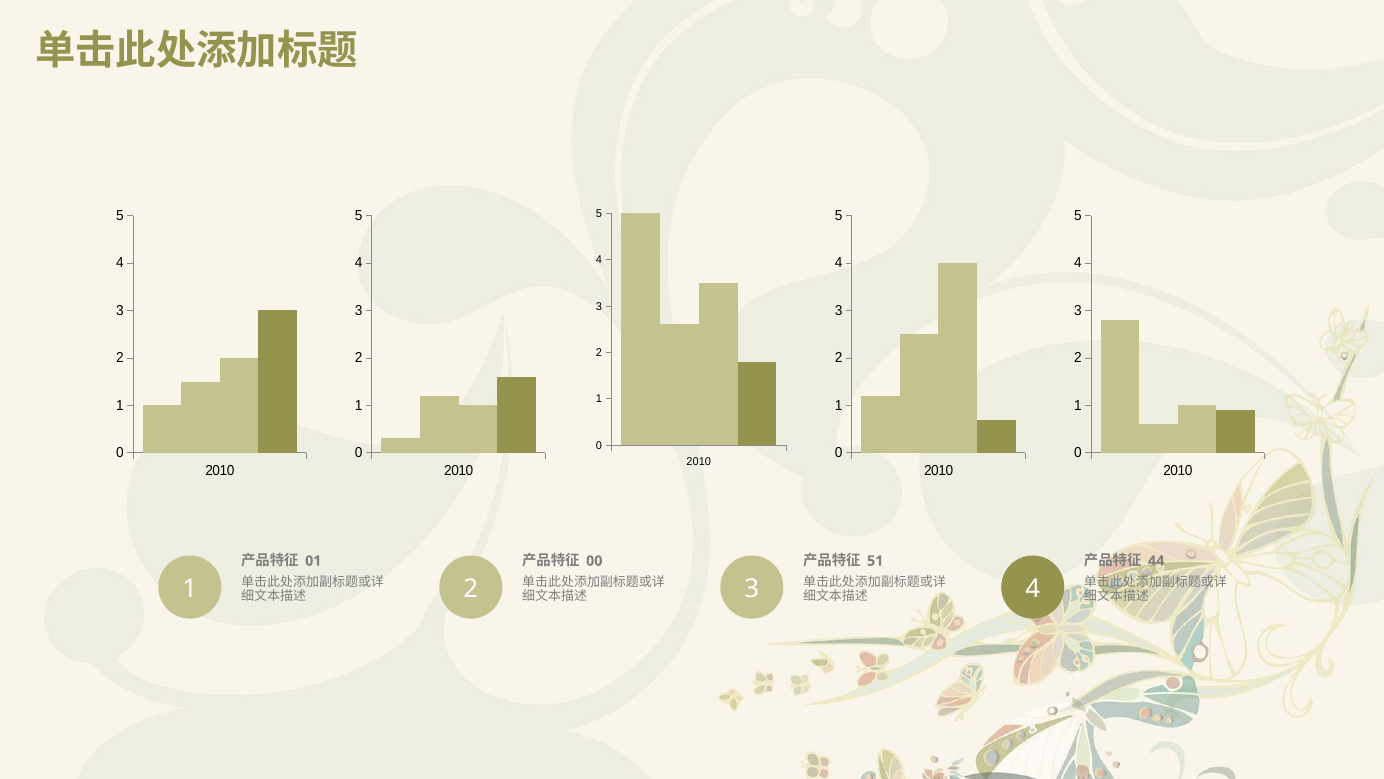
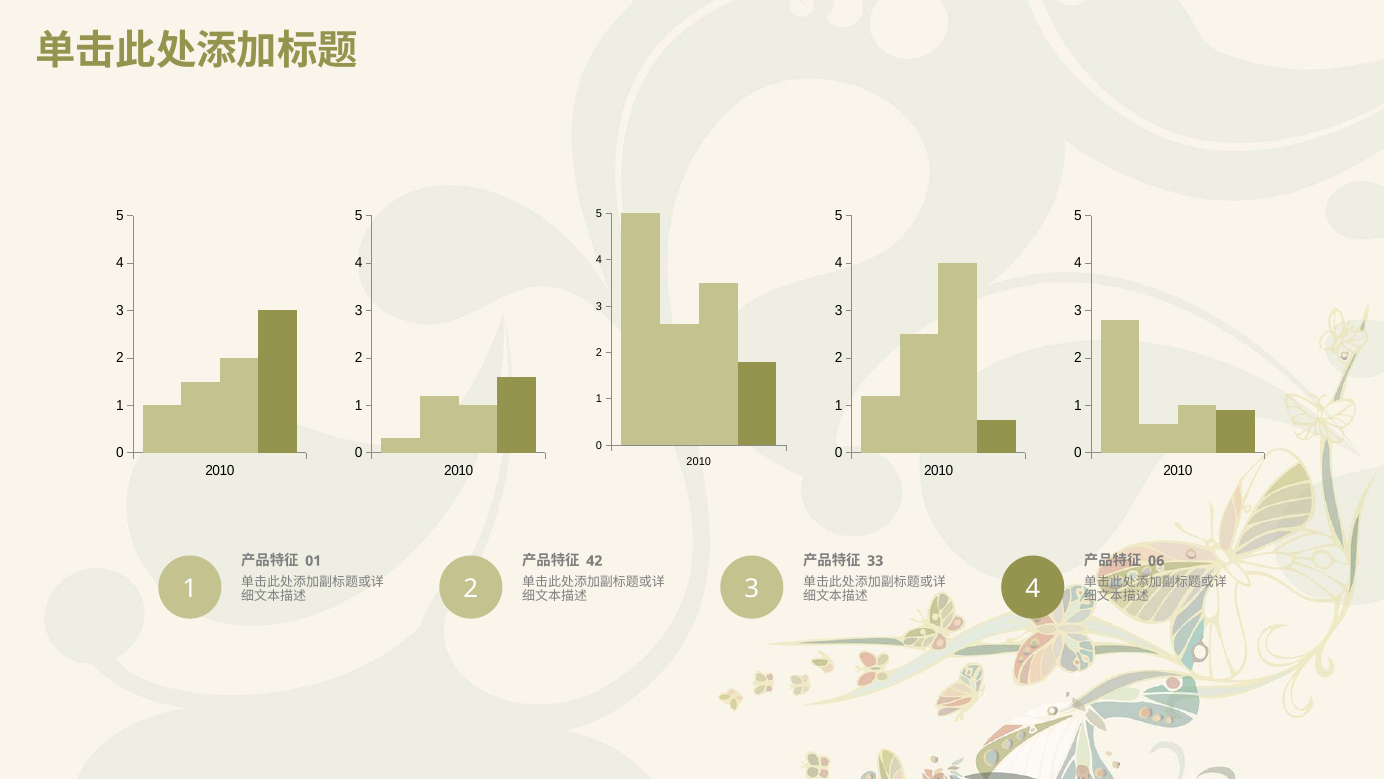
00: 00 -> 42 (594, 561)
51: 51 -> 33 (875, 561)
44: 44 -> 06 (1156, 561)
